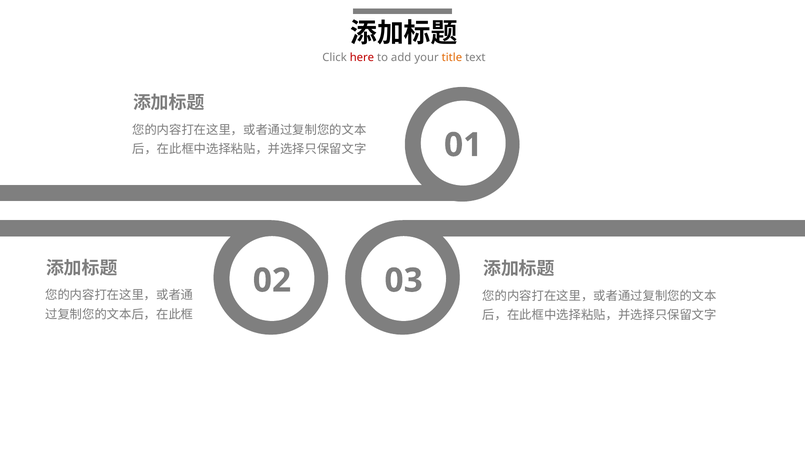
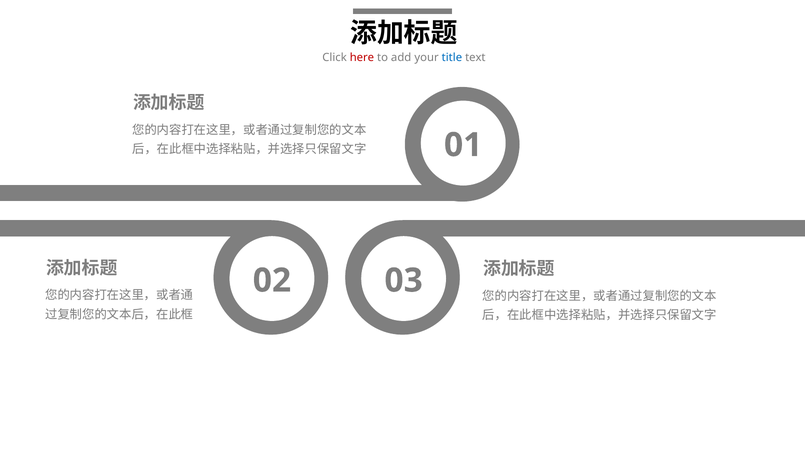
title colour: orange -> blue (452, 58)
